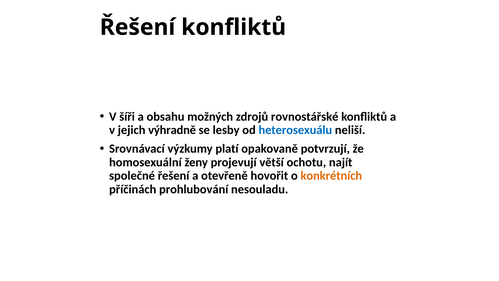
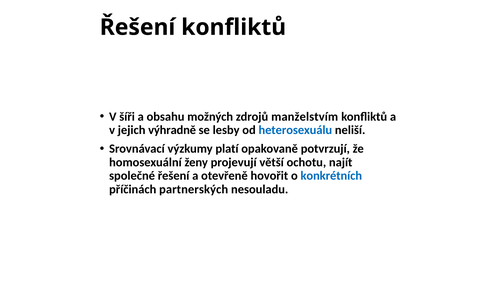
rovnostářské: rovnostářské -> manželstvím (305, 116)
konkrétních colour: orange -> blue (331, 176)
prohlubování: prohlubování -> partnerských (194, 189)
